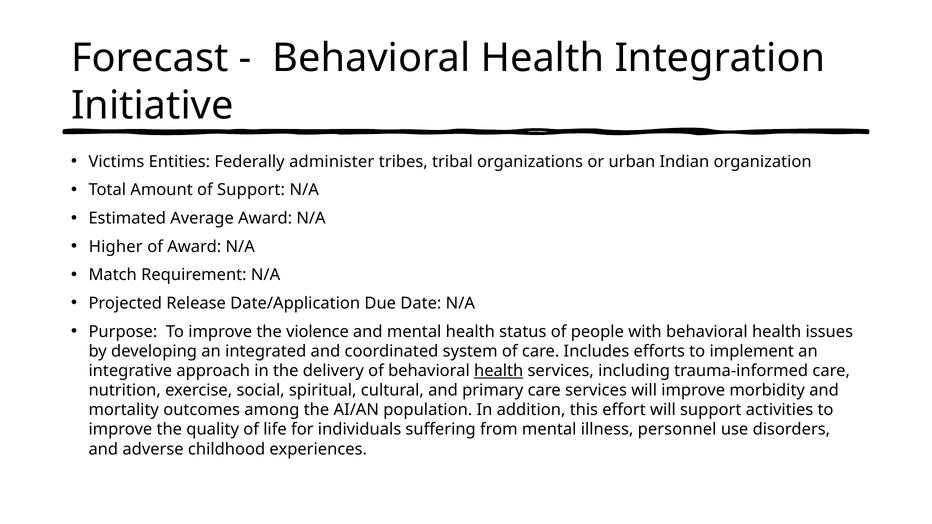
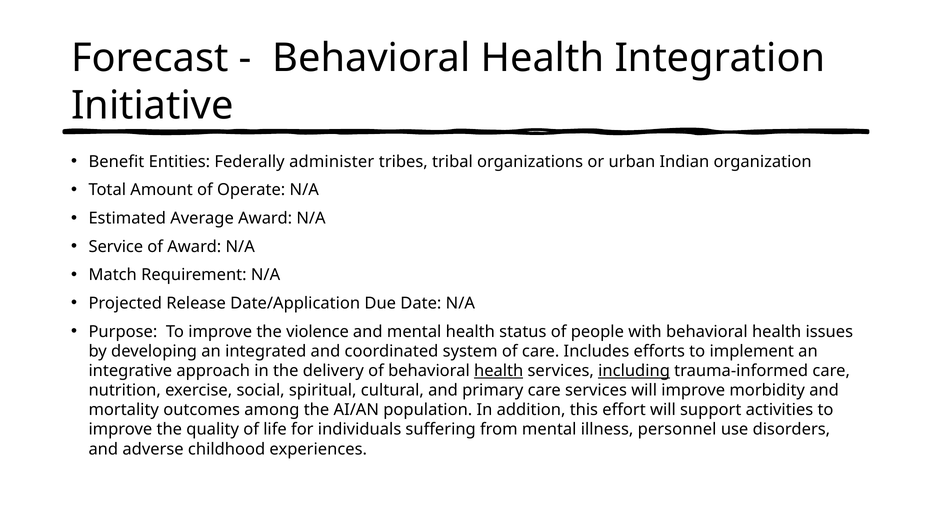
Victims: Victims -> Benefit (116, 162)
of Support: Support -> Operate (251, 190)
Higher: Higher -> Service (116, 247)
including underline: none -> present (634, 371)
